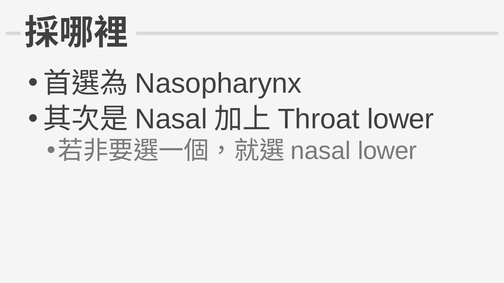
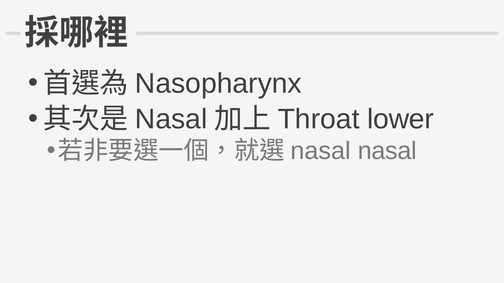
lower: lower -> nasal (387, 151)
